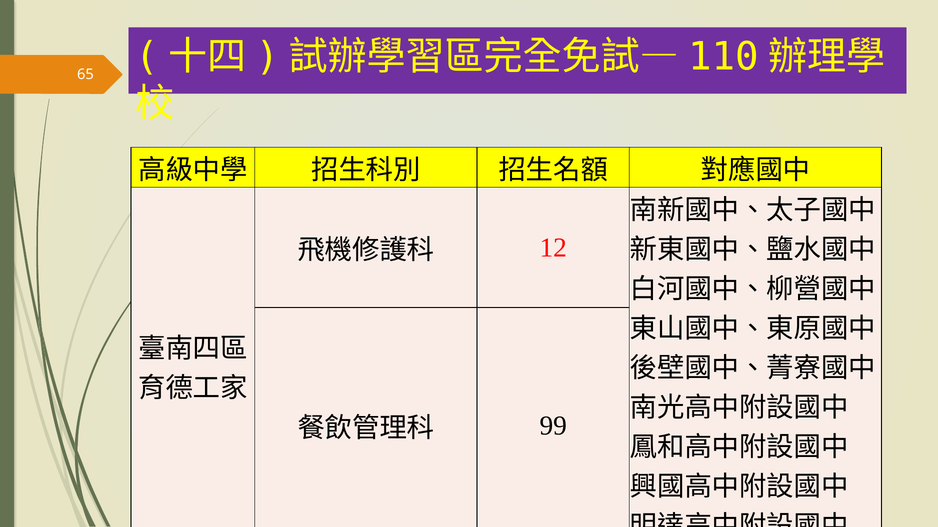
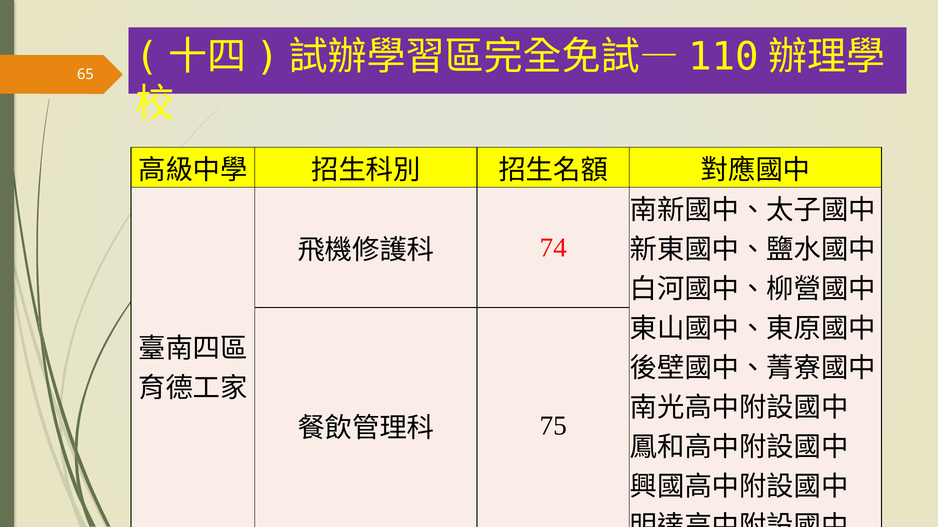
12: 12 -> 74 (553, 248)
99: 99 -> 75 (553, 426)
